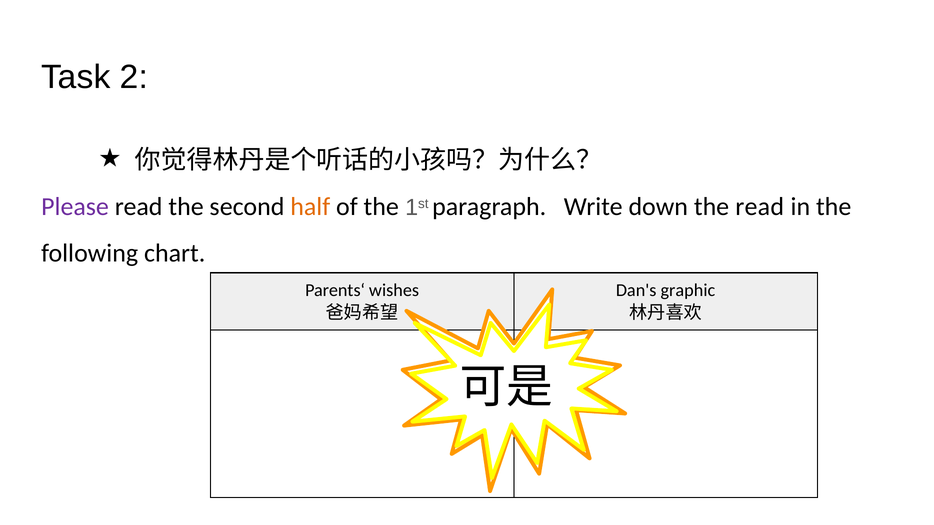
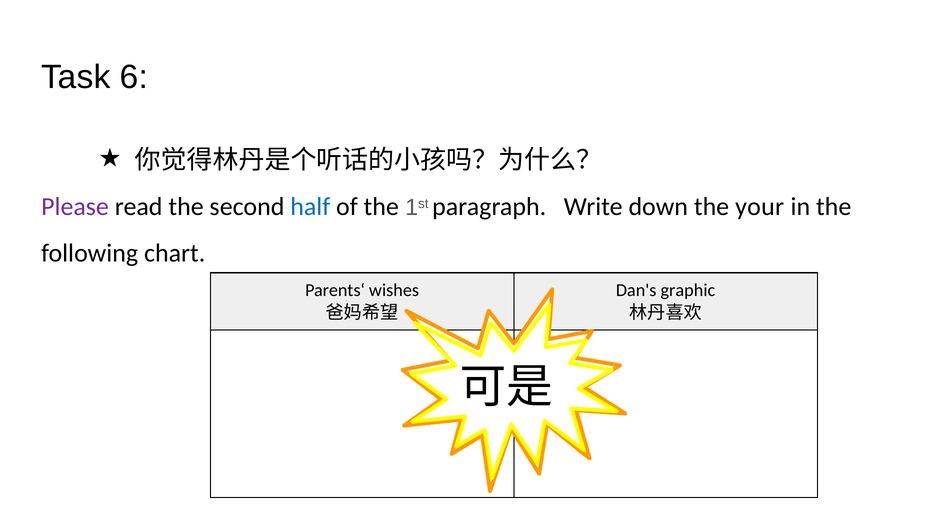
2: 2 -> 6 (134, 77)
half colour: orange -> blue (310, 207)
the read: read -> your (760, 207)
